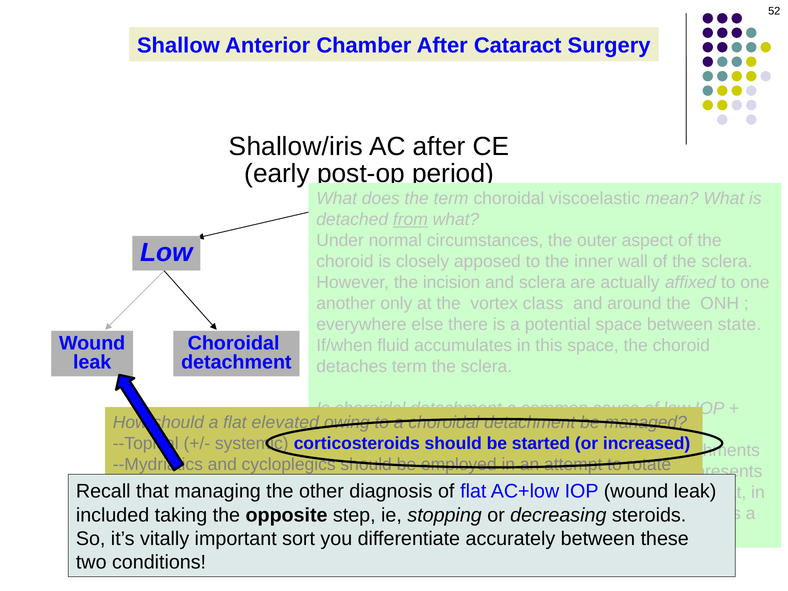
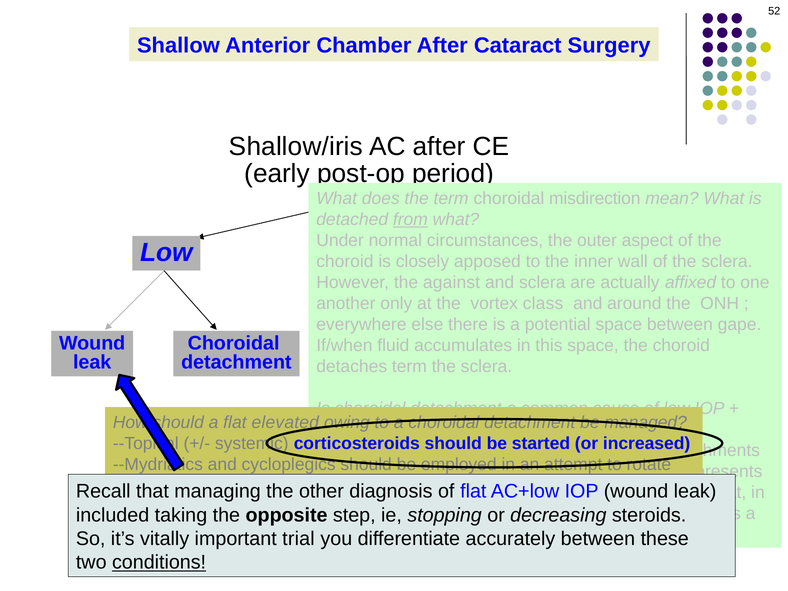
viscoelastic: viscoelastic -> misdirection (595, 199)
incision: incision -> against (452, 283)
state: state -> gape (740, 325)
sort: sort -> trial (298, 539)
conditions underline: none -> present (159, 562)
